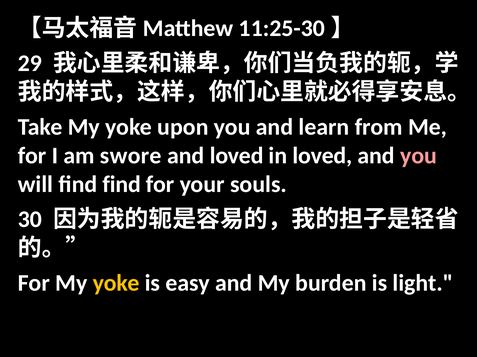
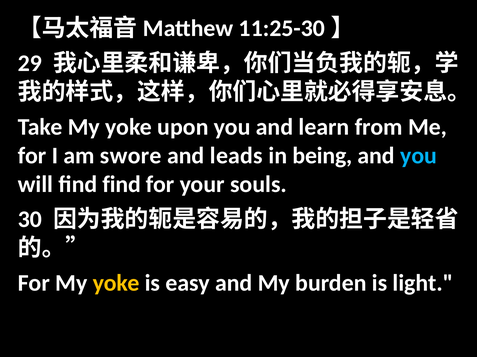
and loved: loved -> leads (236, 156)
in loved: loved -> being (322, 156)
you colour: pink -> light blue (418, 156)
